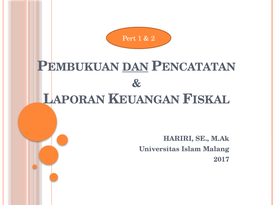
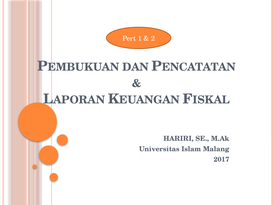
DAN underline: present -> none (135, 67)
